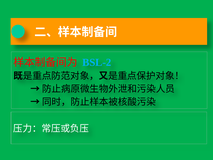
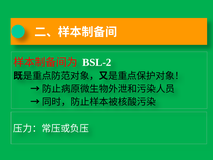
BSL-2 colour: light blue -> white (97, 62)
